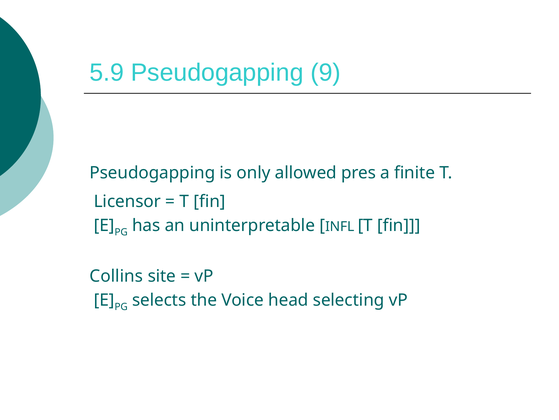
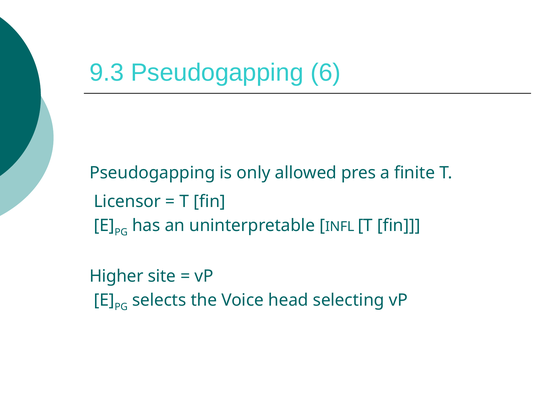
5.9: 5.9 -> 9.3 (107, 72)
9: 9 -> 6 (326, 72)
Collins: Collins -> Higher (116, 276)
